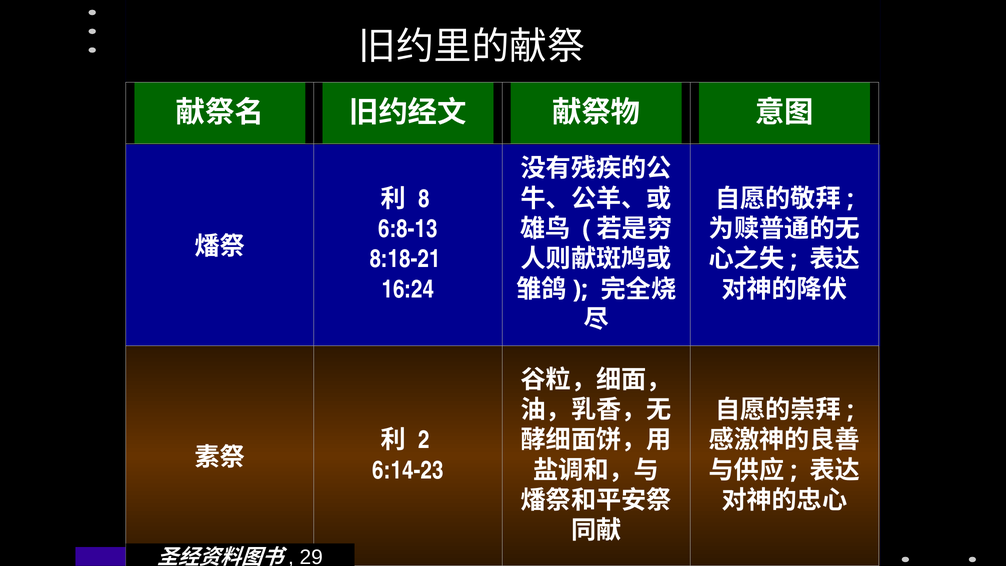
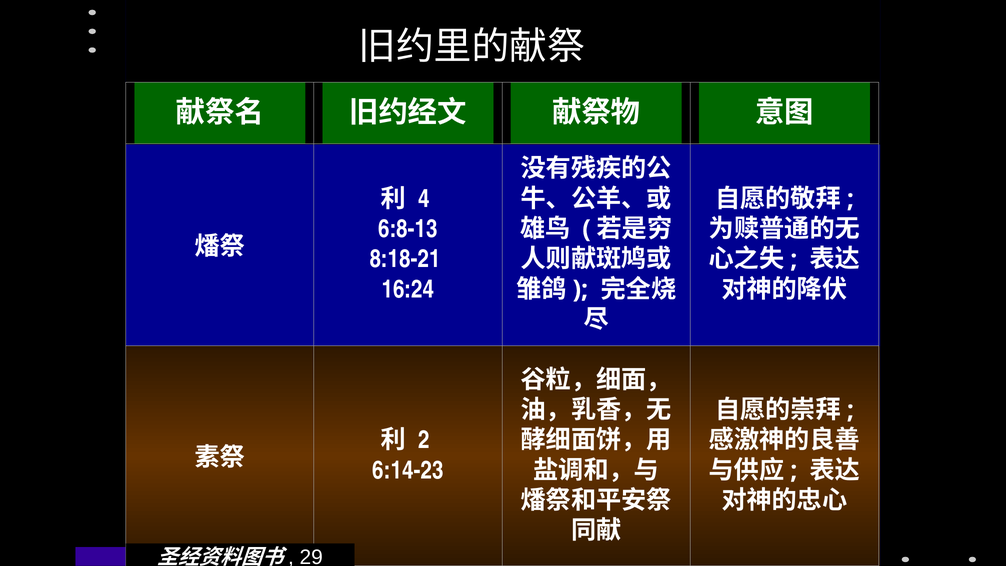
8: 8 -> 4 (424, 199)
